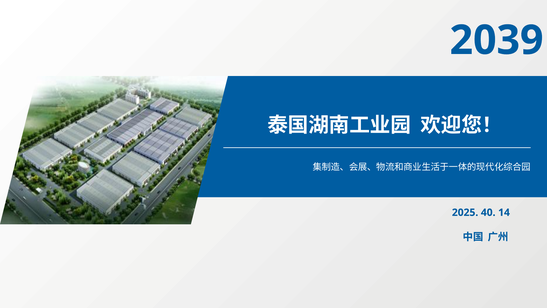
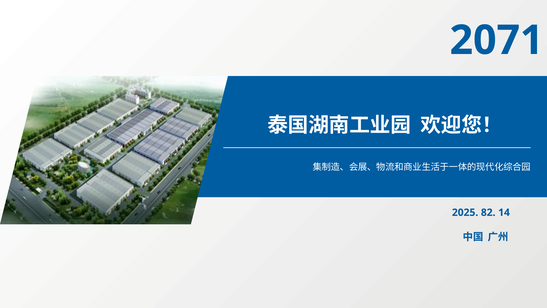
2039: 2039 -> 2071 (497, 40)
40: 40 -> 82 (488, 212)
